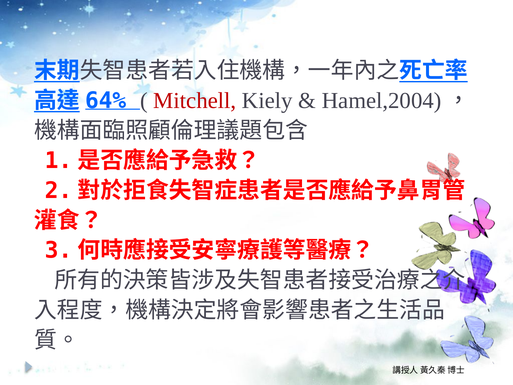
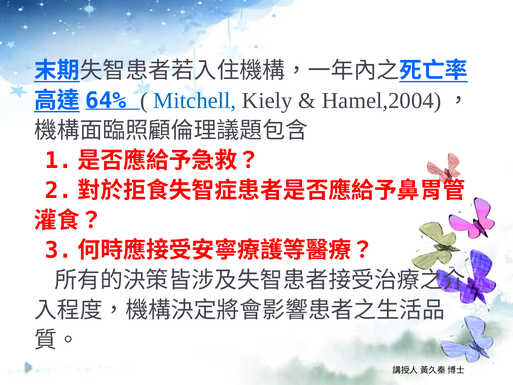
Mitchell colour: red -> blue (195, 101)
